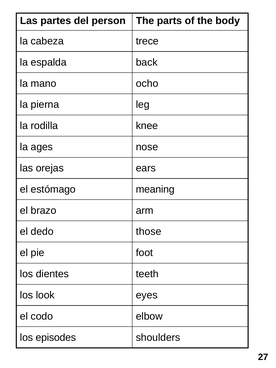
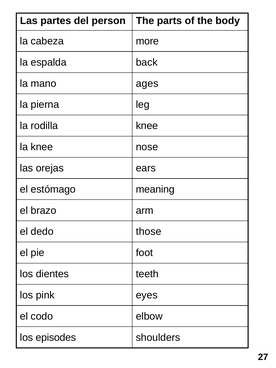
trece: trece -> more (147, 41)
ocho: ocho -> ages (147, 83)
la ages: ages -> knee (42, 147)
look: look -> pink (45, 295)
